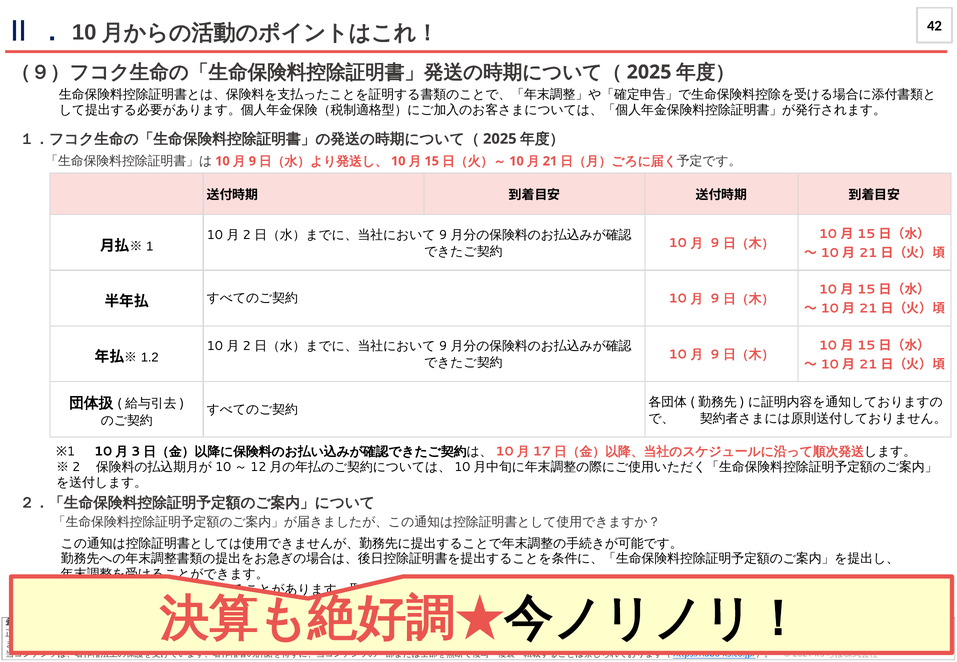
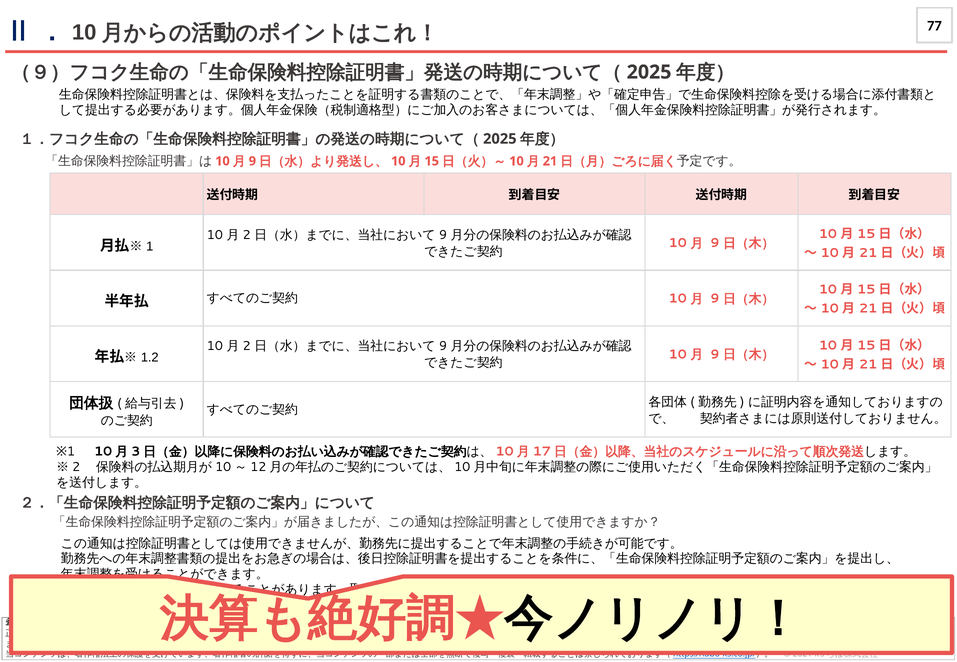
42: 42 -> 77 (934, 26)
